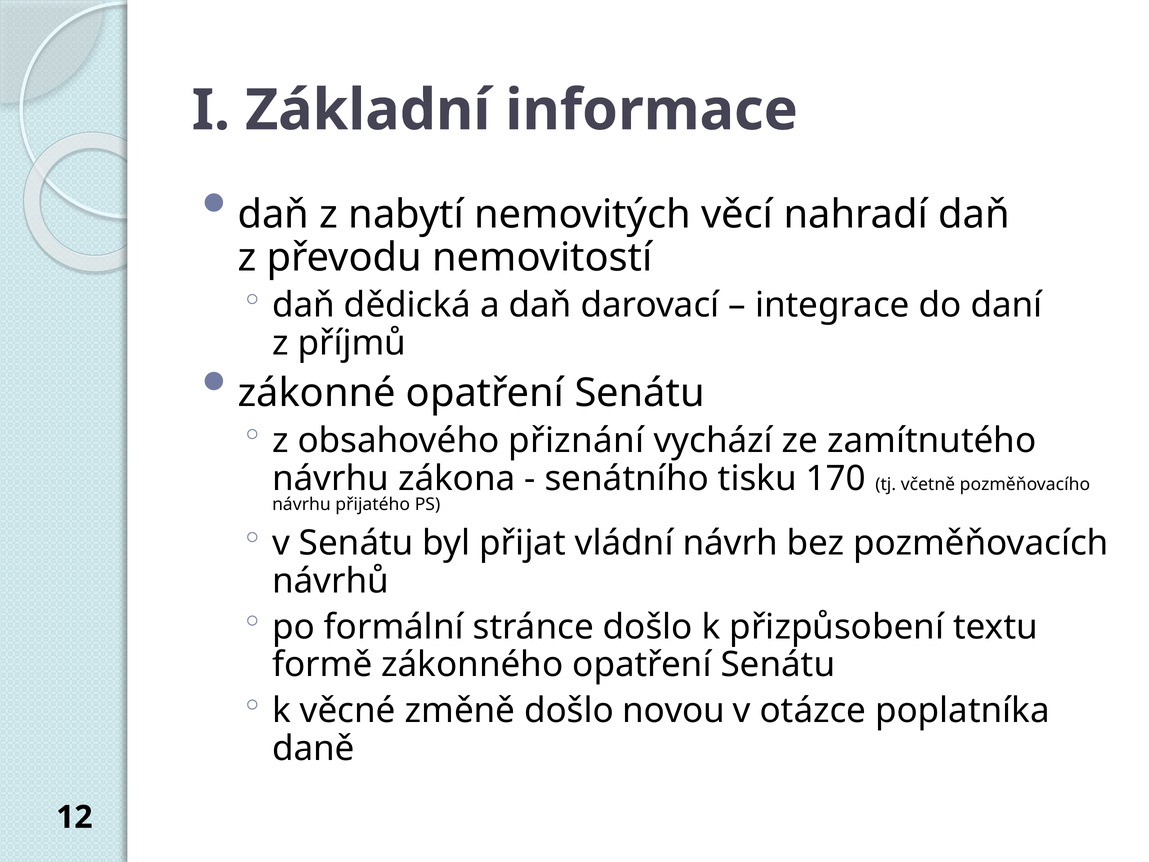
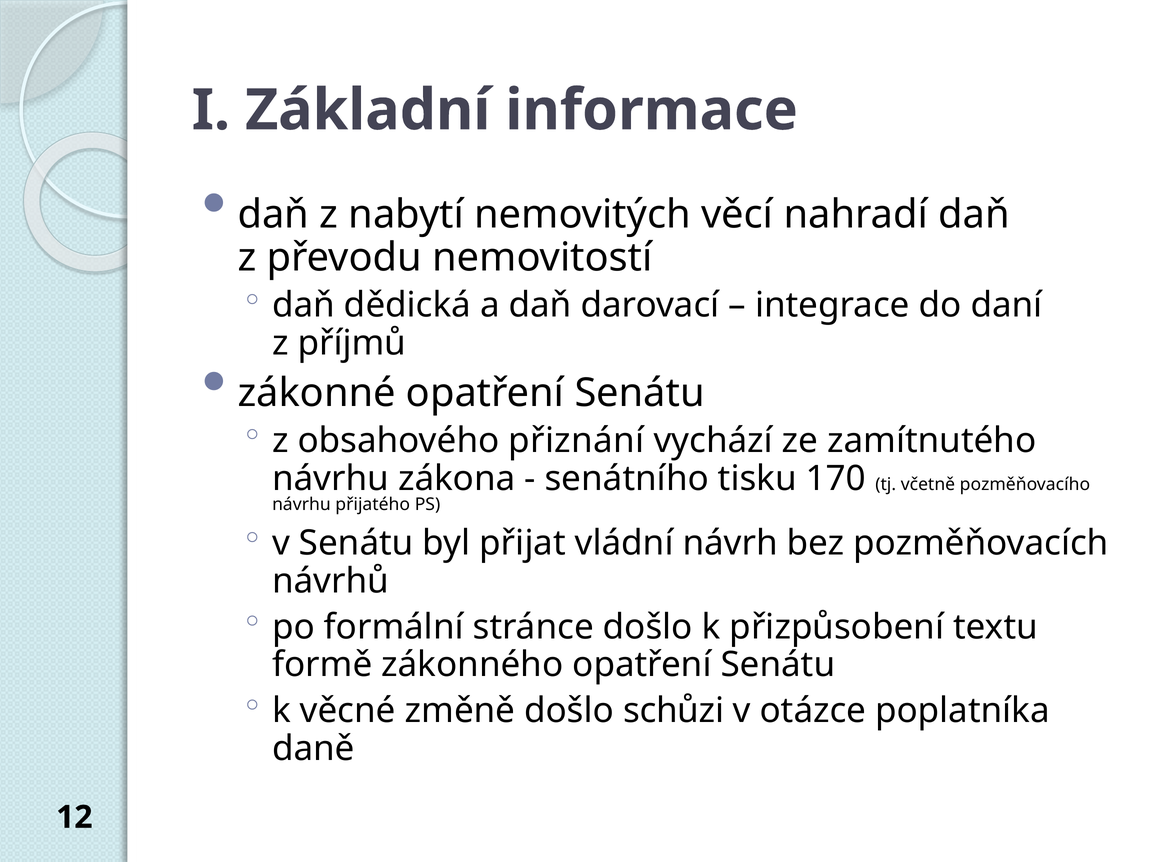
novou: novou -> schůzi (674, 710)
